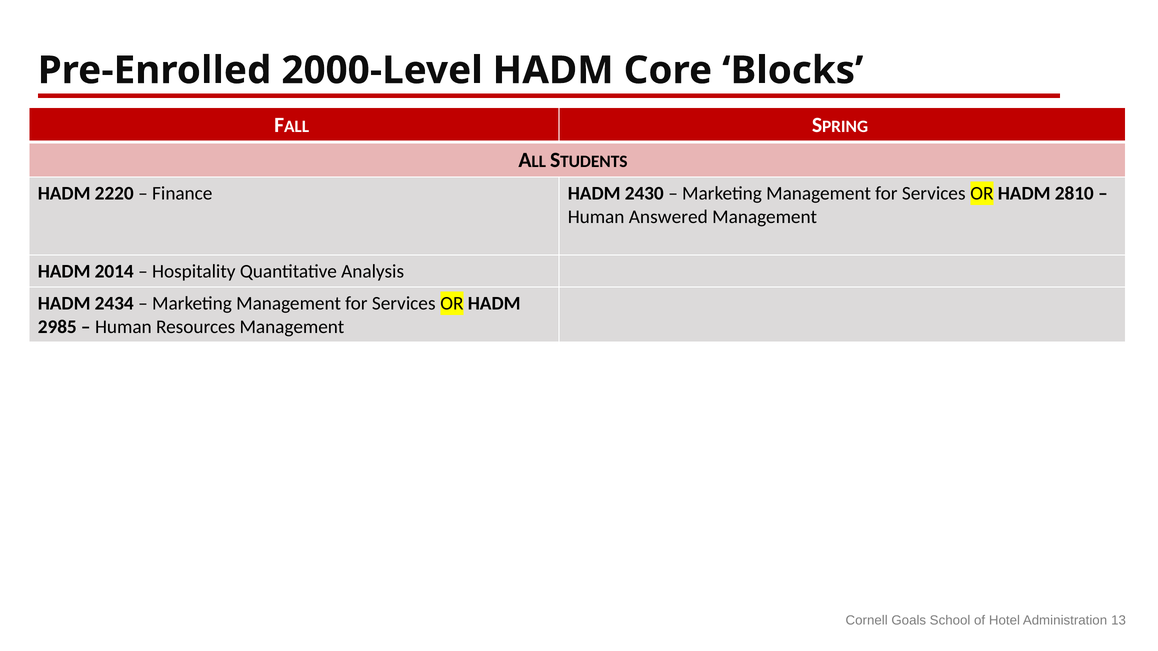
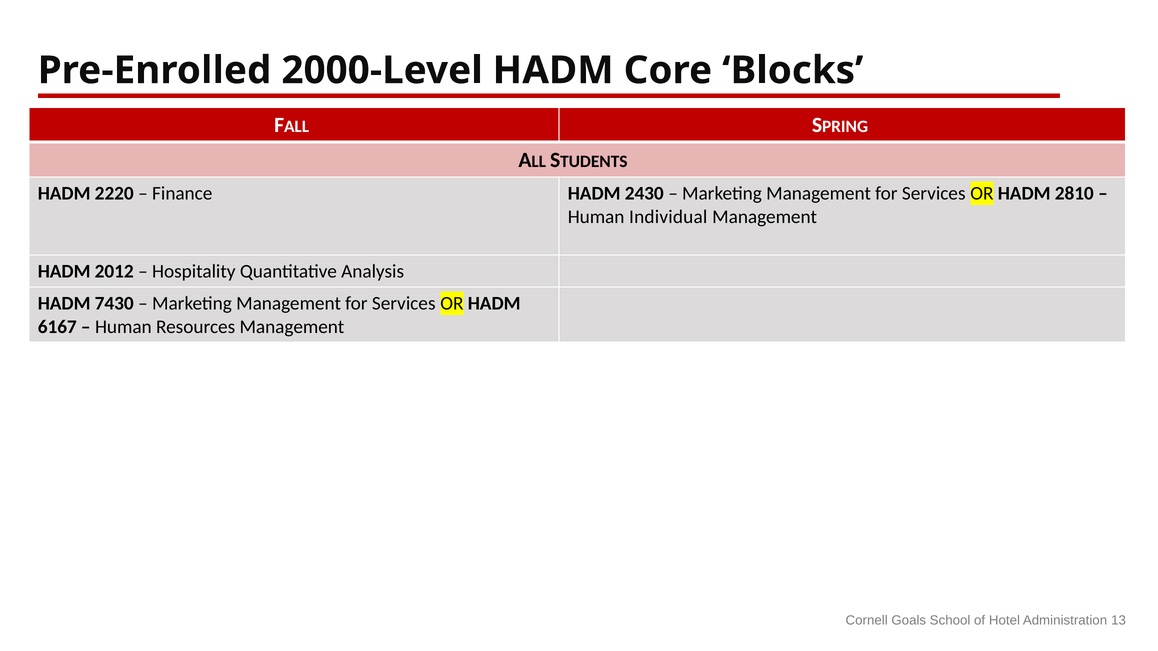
Answered: Answered -> Individual (668, 217)
2014: 2014 -> 2012 (114, 272)
2434: 2434 -> 7430 (114, 303)
2985: 2985 -> 6167 (57, 327)
